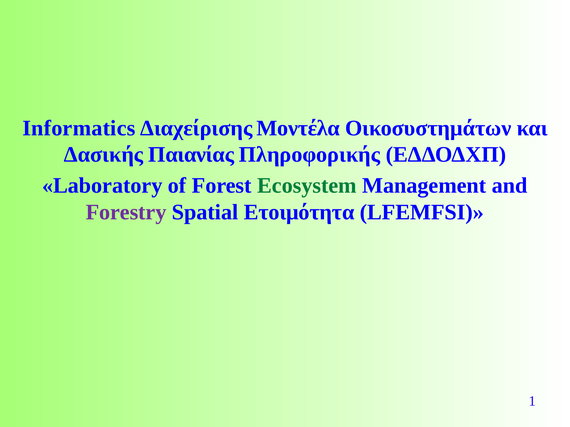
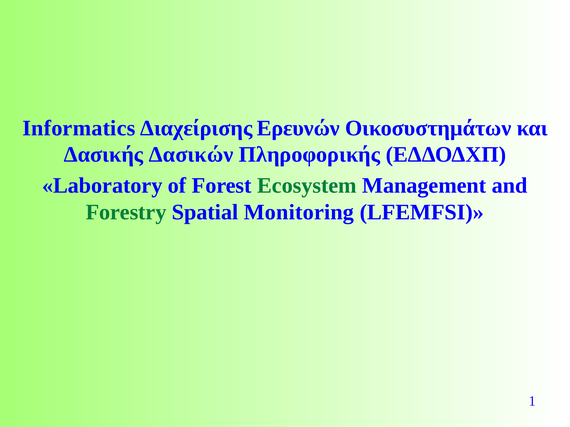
Μοντέλα: Μοντέλα -> Ερευνών (298, 128)
Παιανίας: Παιανίας -> Δασικών (191, 155)
Forestry colour: purple -> green (126, 212)
Ετοιμότητα: Ετοιμότητα -> Monitoring (299, 212)
